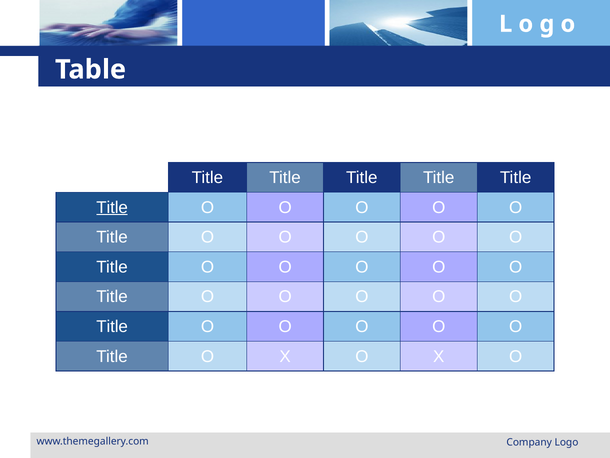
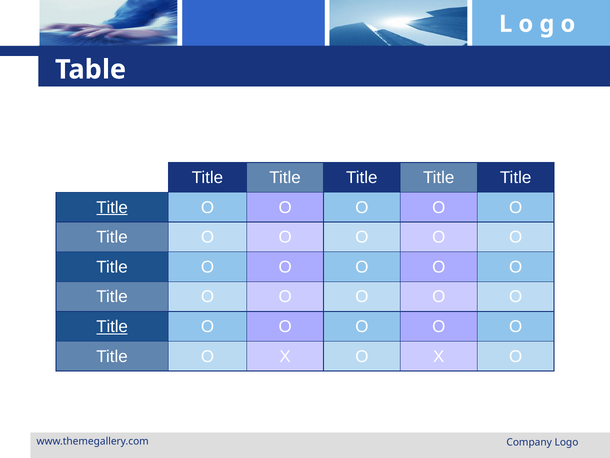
Title underline: none -> present (112, 326)
